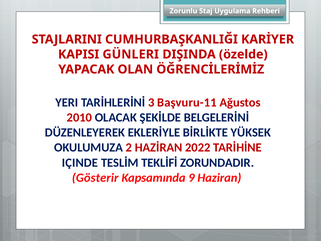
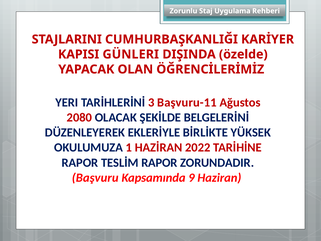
2010: 2010 -> 2080 (79, 117)
2: 2 -> 1 (129, 147)
IÇINDE: IÇINDE -> RAPOR (80, 162)
TESLİM TEKLİFİ: TEKLİFİ -> RAPOR (159, 162)
Gösterir: Gösterir -> Başvuru (95, 177)
